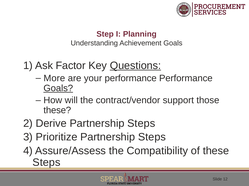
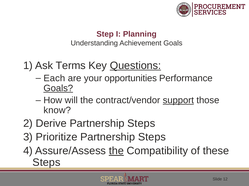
Factor: Factor -> Terms (71, 66)
More: More -> Each (54, 79)
your performance: performance -> opportunities (131, 79)
support underline: none -> present (178, 101)
these: these -> know (57, 111)
the underline: none -> present (116, 151)
